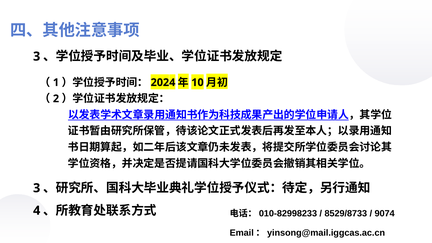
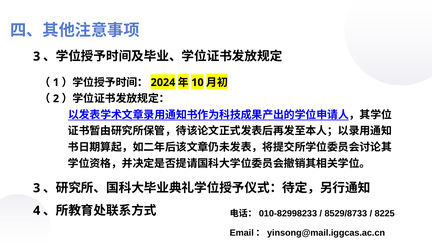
9074: 9074 -> 8225 (385, 213)
